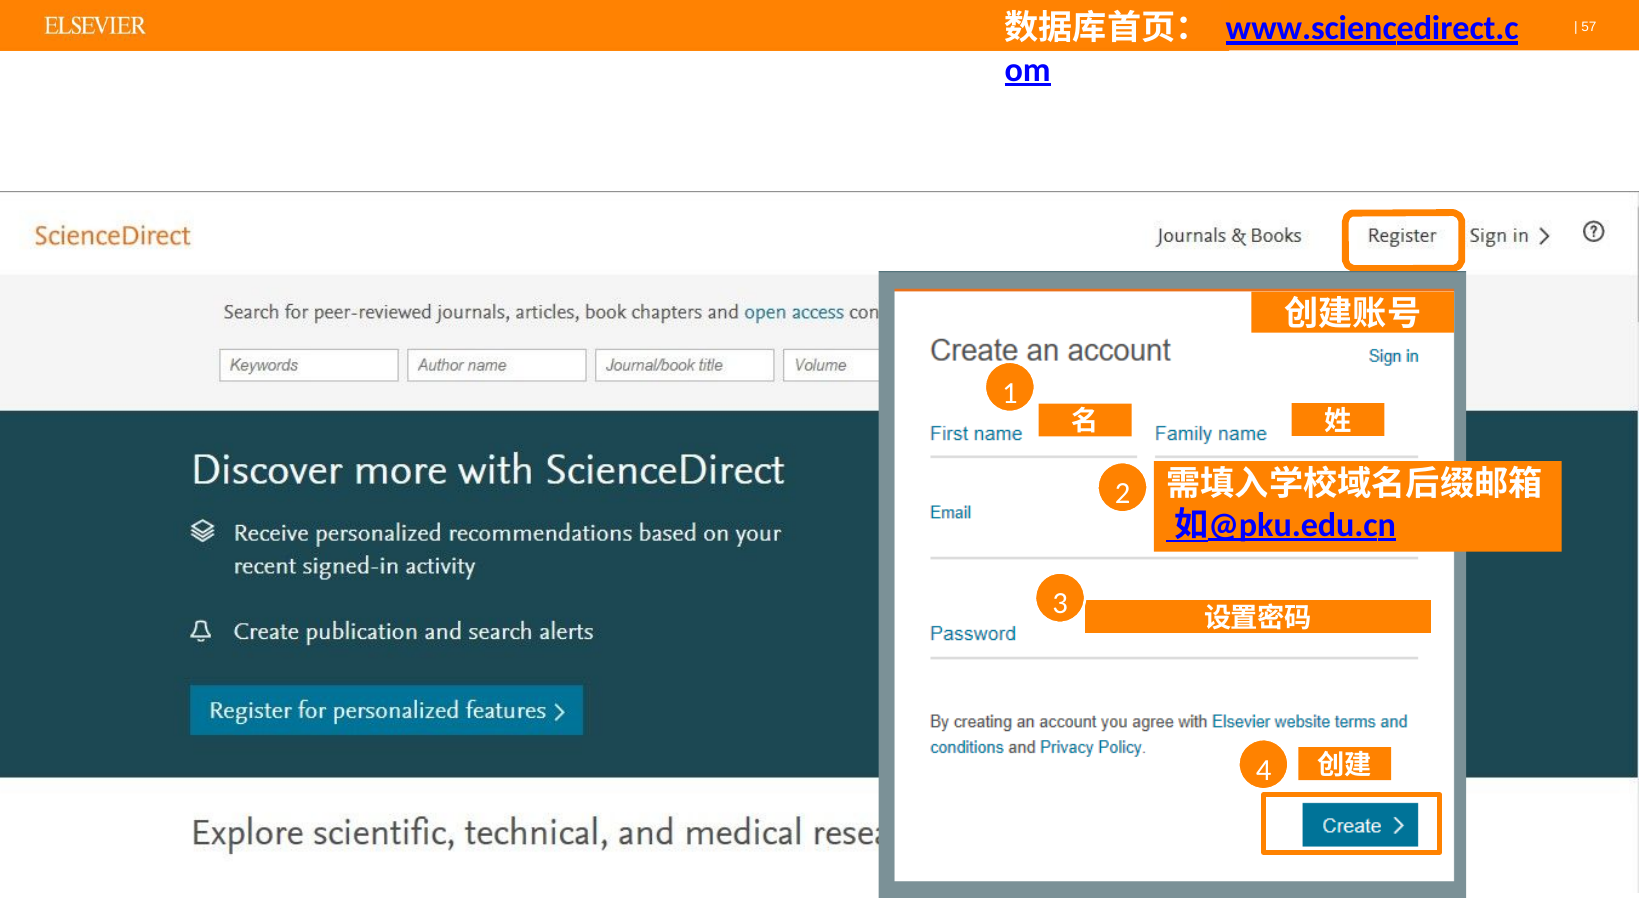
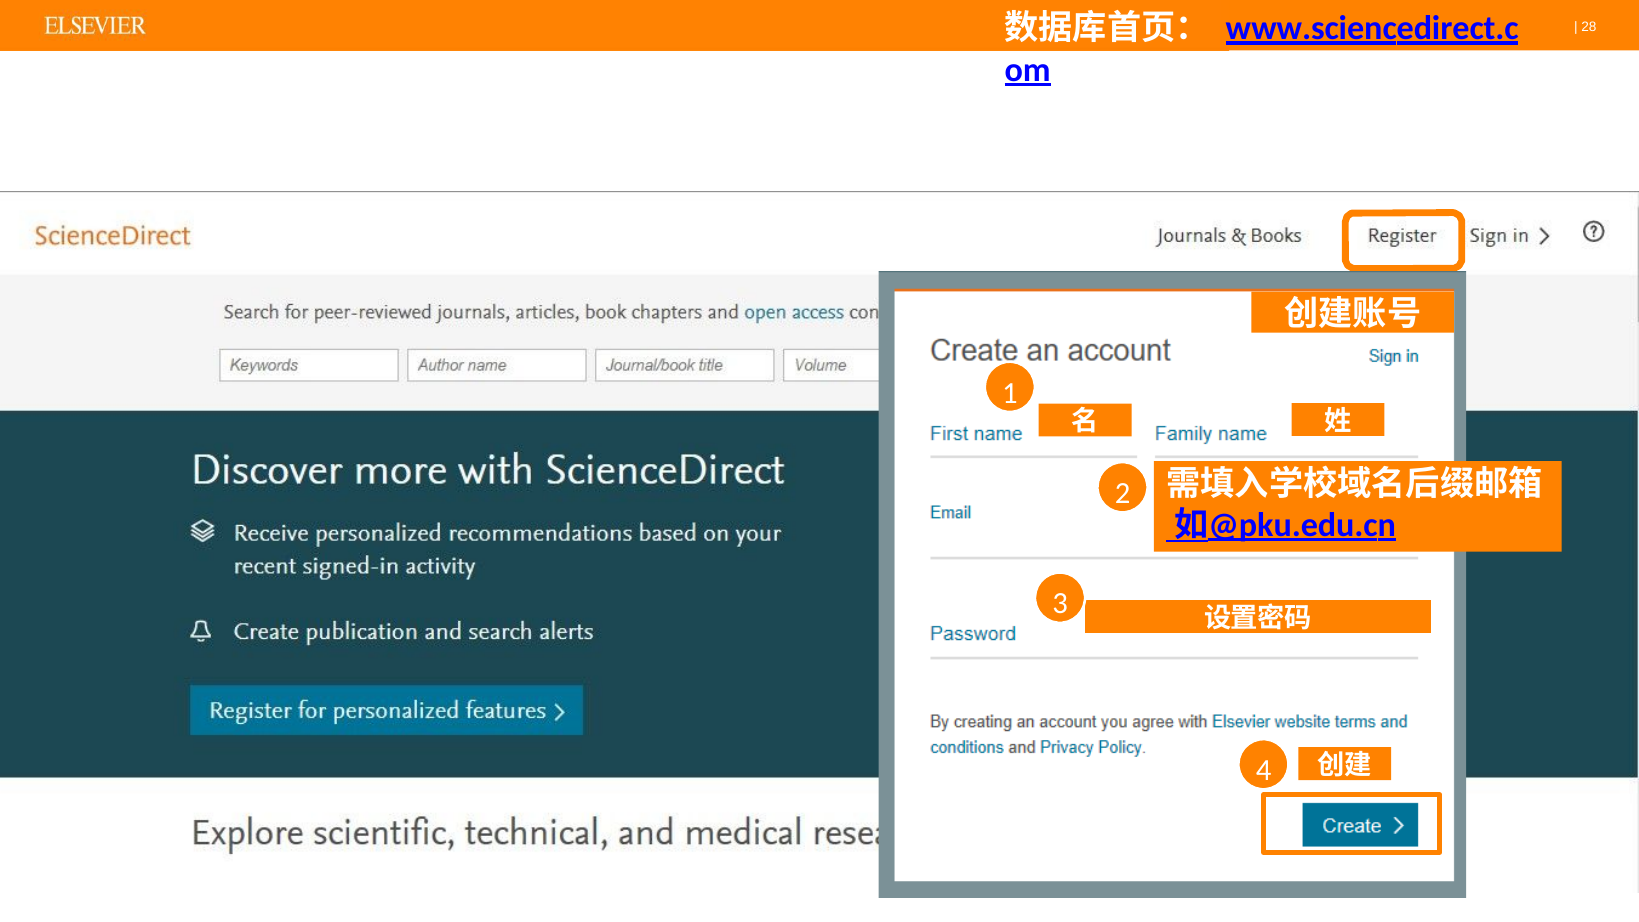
57: 57 -> 28 (1589, 27)
